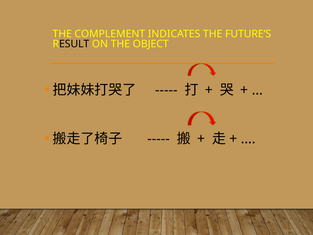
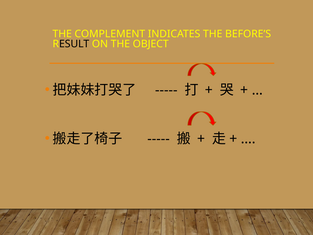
FUTURE’S: FUTURE’S -> BEFORE’S (248, 34)
